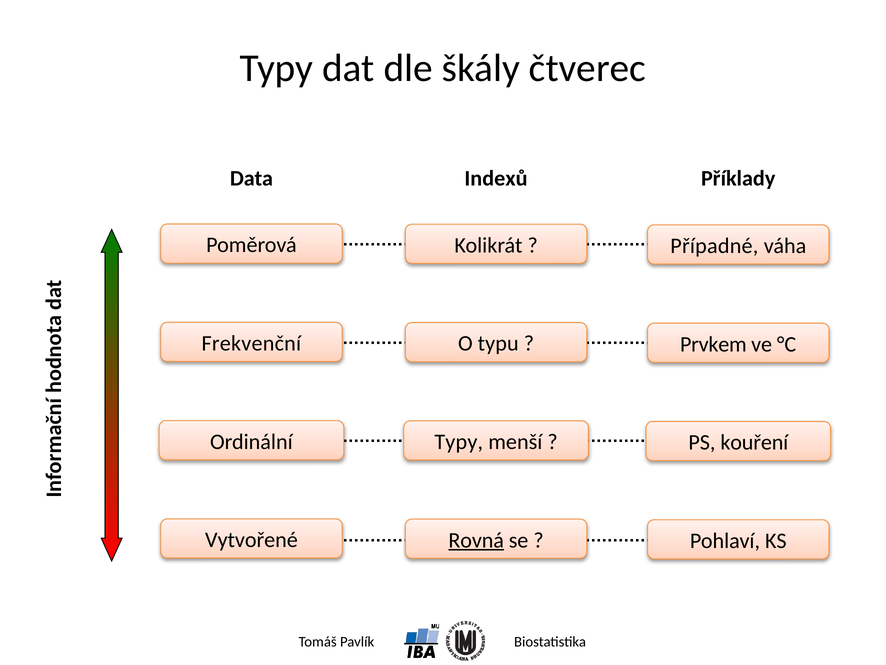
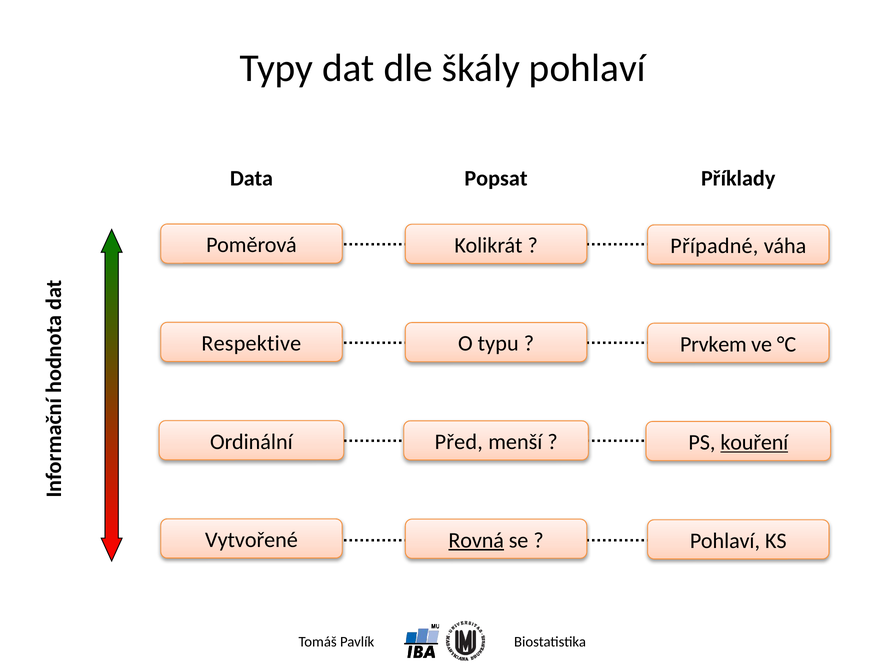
škály čtverec: čtverec -> pohlaví (587, 68)
Indexů: Indexů -> Popsat (496, 178)
Frekvenční: Frekvenční -> Respektive (251, 343)
Typy: Typy -> Před (459, 442)
kouření underline: none -> present (754, 442)
